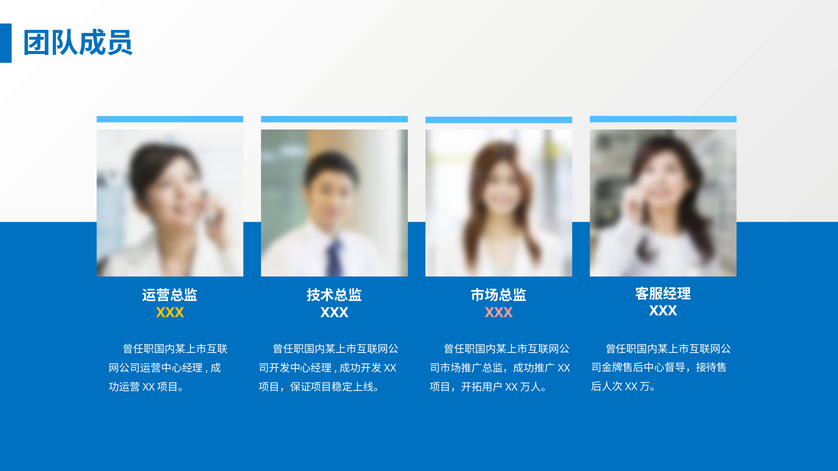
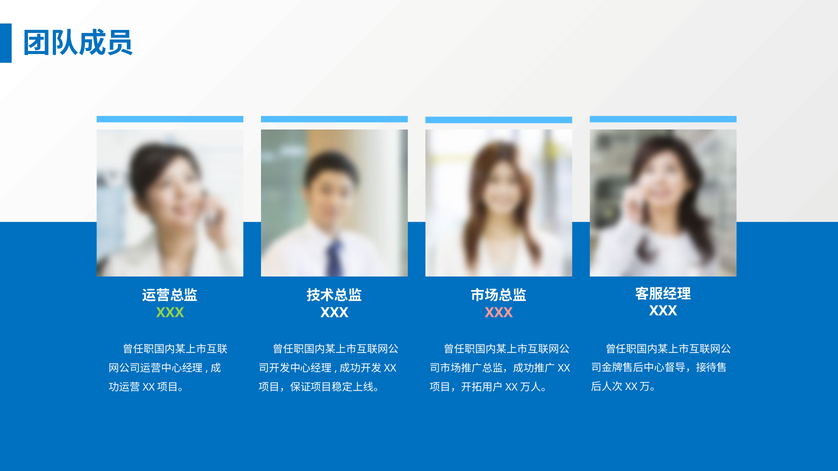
XXX colour: yellow -> light green (170, 313)
